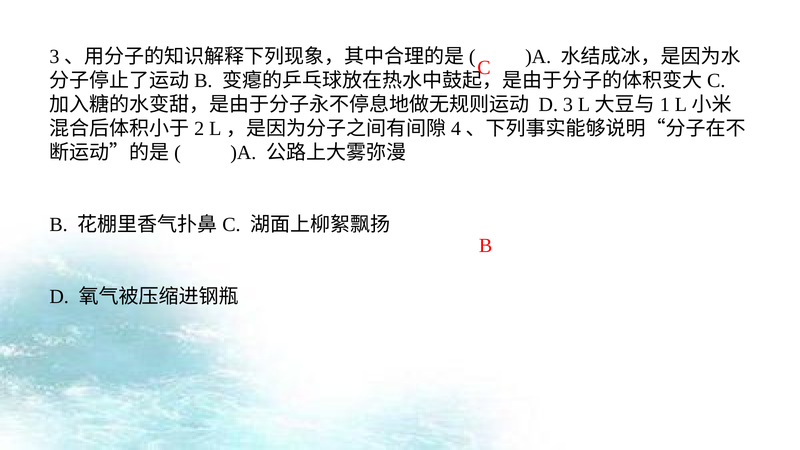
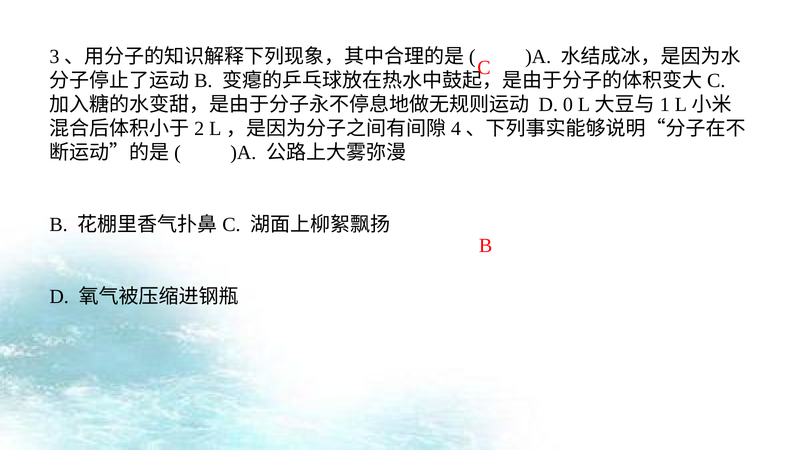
3: 3 -> 0 (568, 105)
